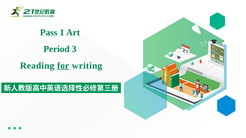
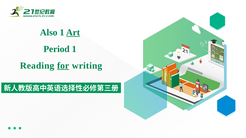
Pass: Pass -> Also (49, 33)
Art underline: none -> present (73, 33)
Period 3: 3 -> 1 (74, 49)
